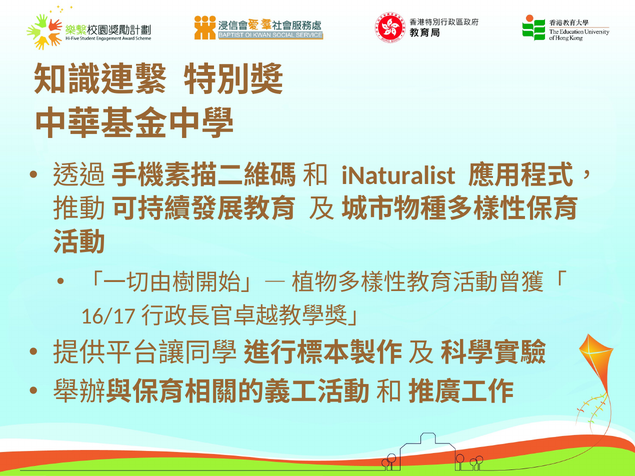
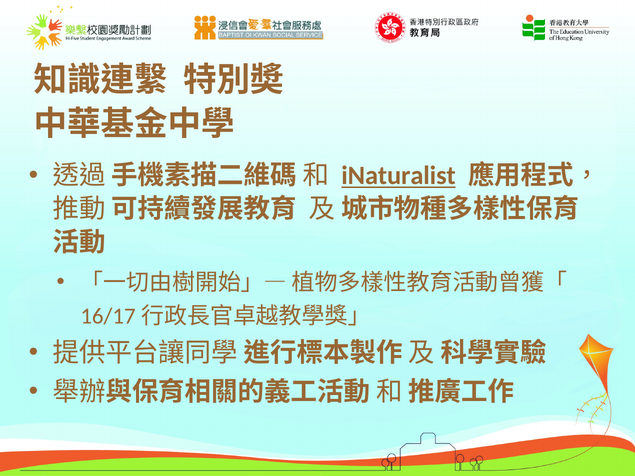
iNaturalist underline: none -> present (399, 176)
